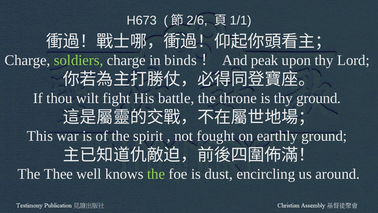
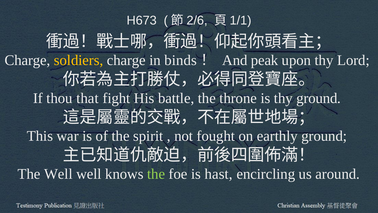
soldiers colour: light green -> yellow (79, 60)
wilt: wilt -> that (88, 98)
The Thee: Thee -> Well (58, 174)
dust: dust -> hast (219, 174)
